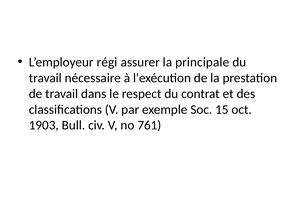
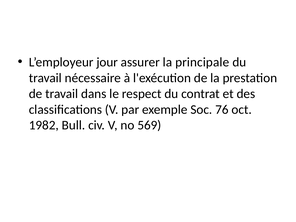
régi: régi -> jour (107, 62)
15: 15 -> 76 (222, 109)
1903: 1903 -> 1982 (44, 125)
761: 761 -> 569 (149, 125)
